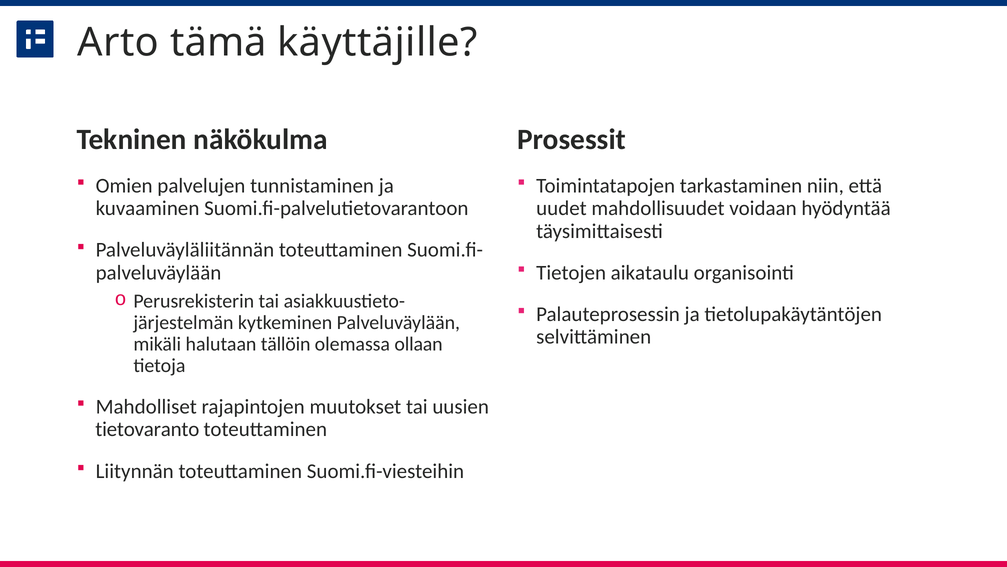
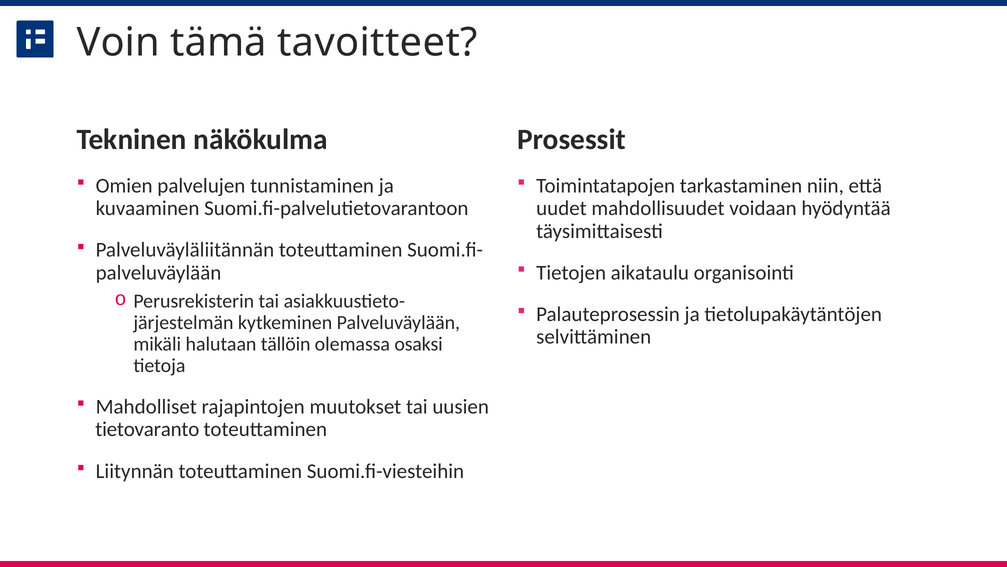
Arto: Arto -> Voin (118, 42)
käyttäjille: käyttäjille -> tavoitteet (377, 42)
ollaan: ollaan -> osaksi (419, 344)
